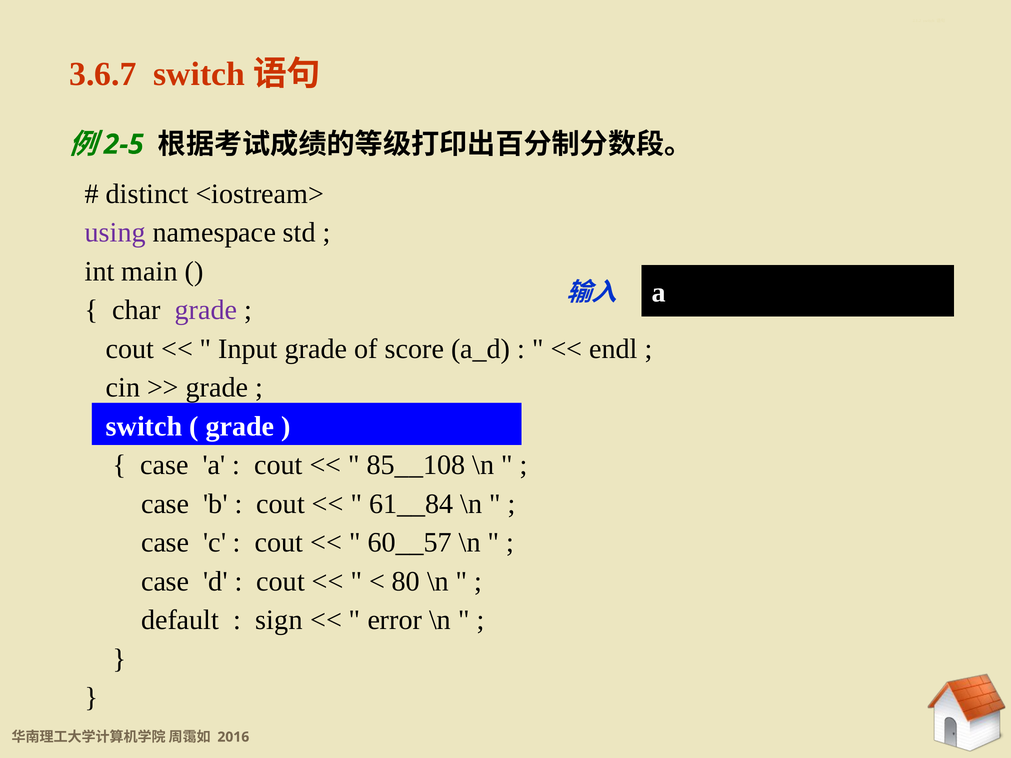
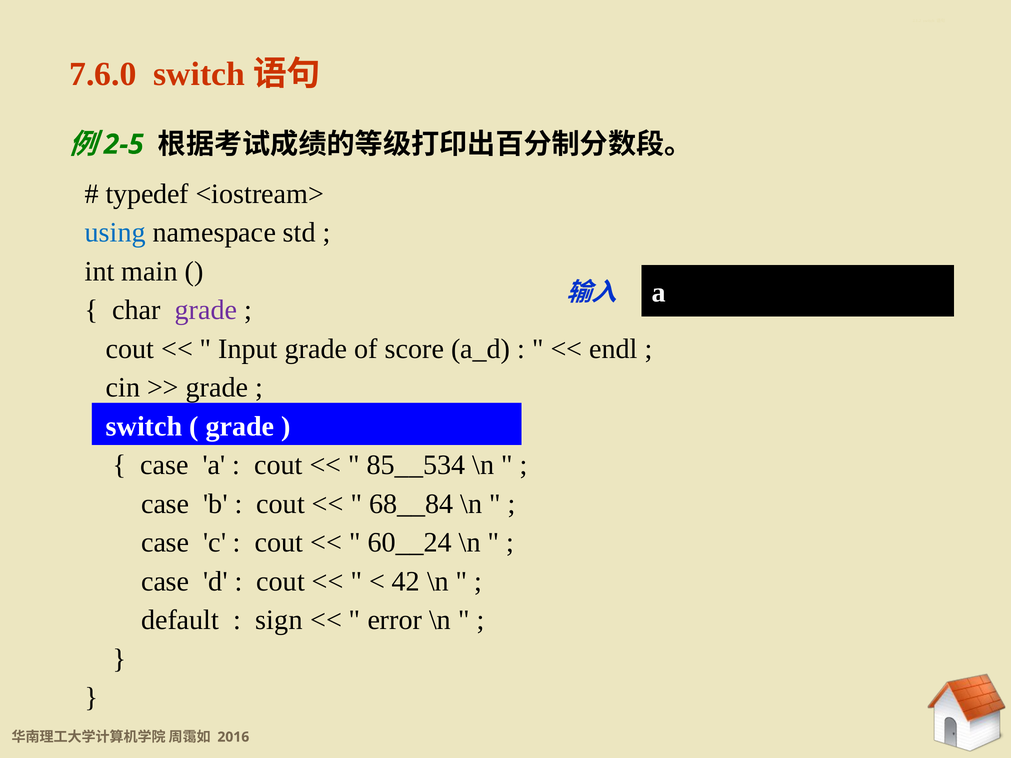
3.6.7: 3.6.7 -> 7.6.0 (103, 74)
distinct: distinct -> typedef (147, 194)
using colour: purple -> blue (115, 233)
85__108: 85__108 -> 85__534 (416, 465)
61__84: 61__84 -> 68__84 (411, 504)
60__57: 60__57 -> 60__24 (410, 543)
80: 80 -> 42 (406, 582)
